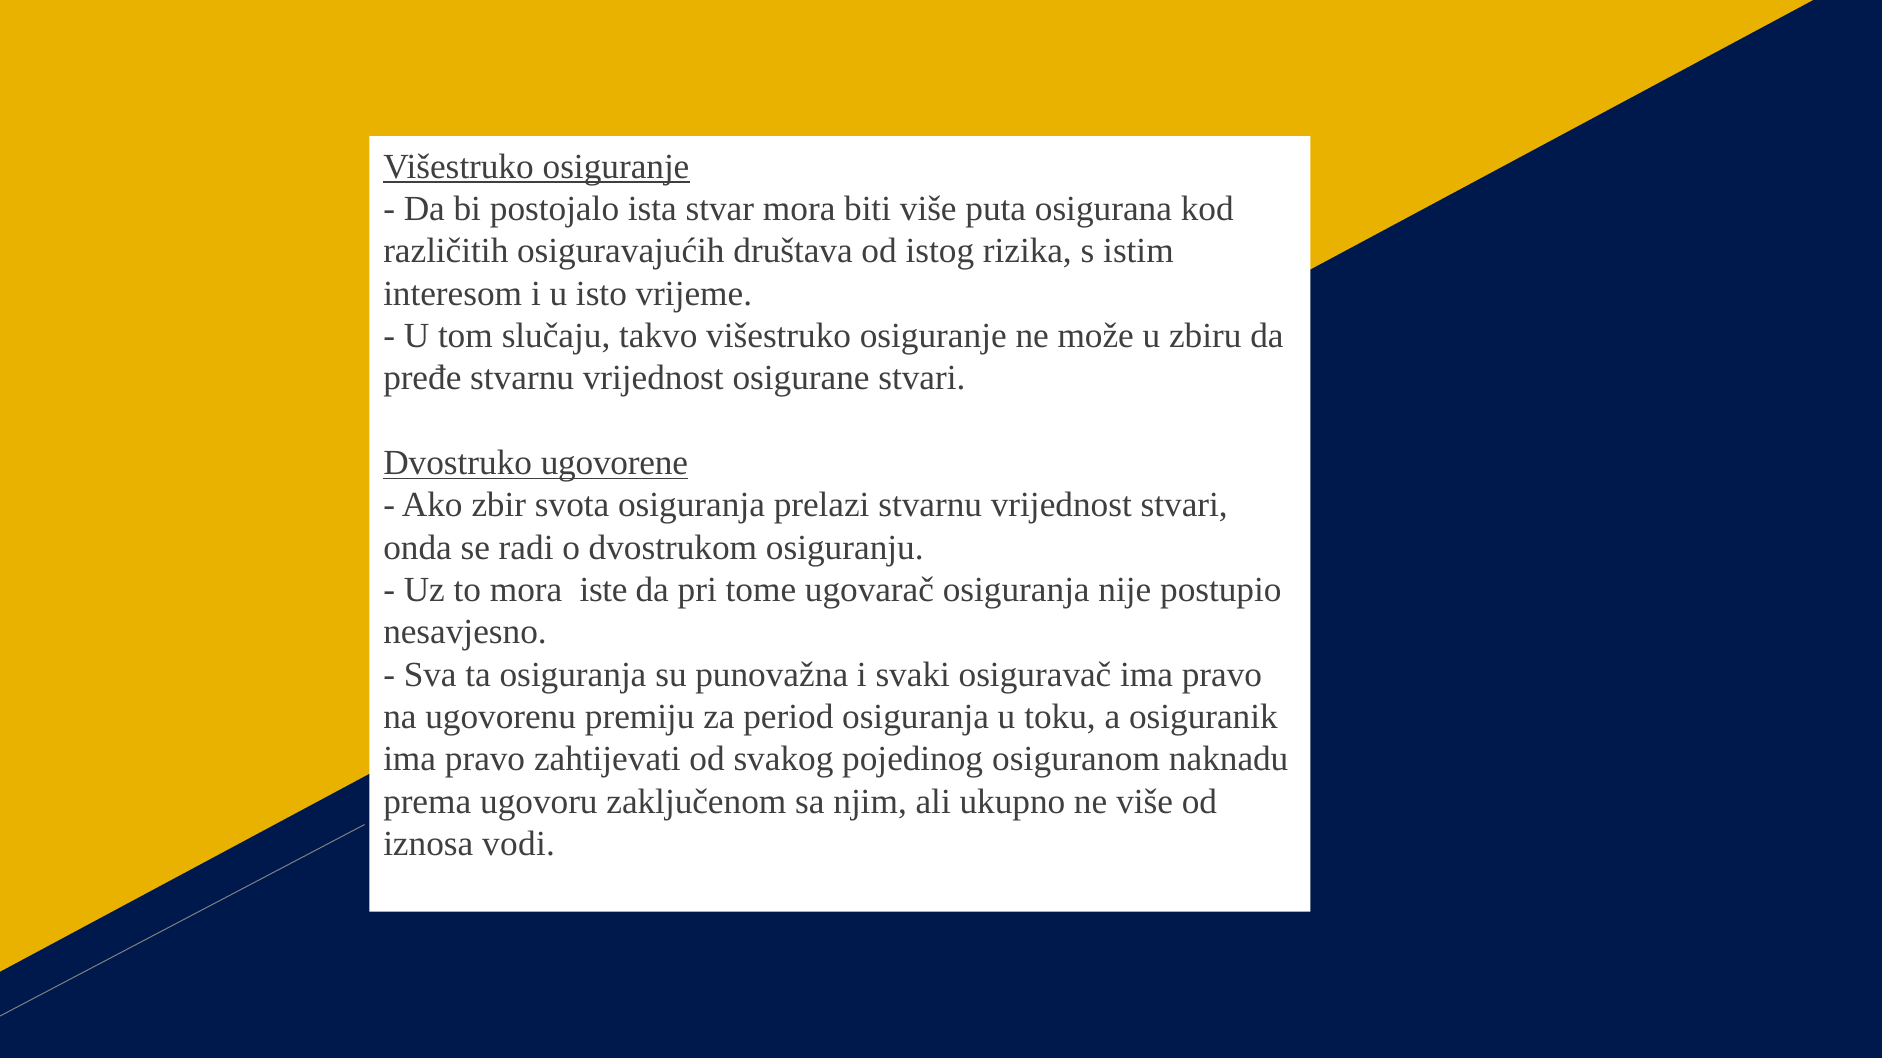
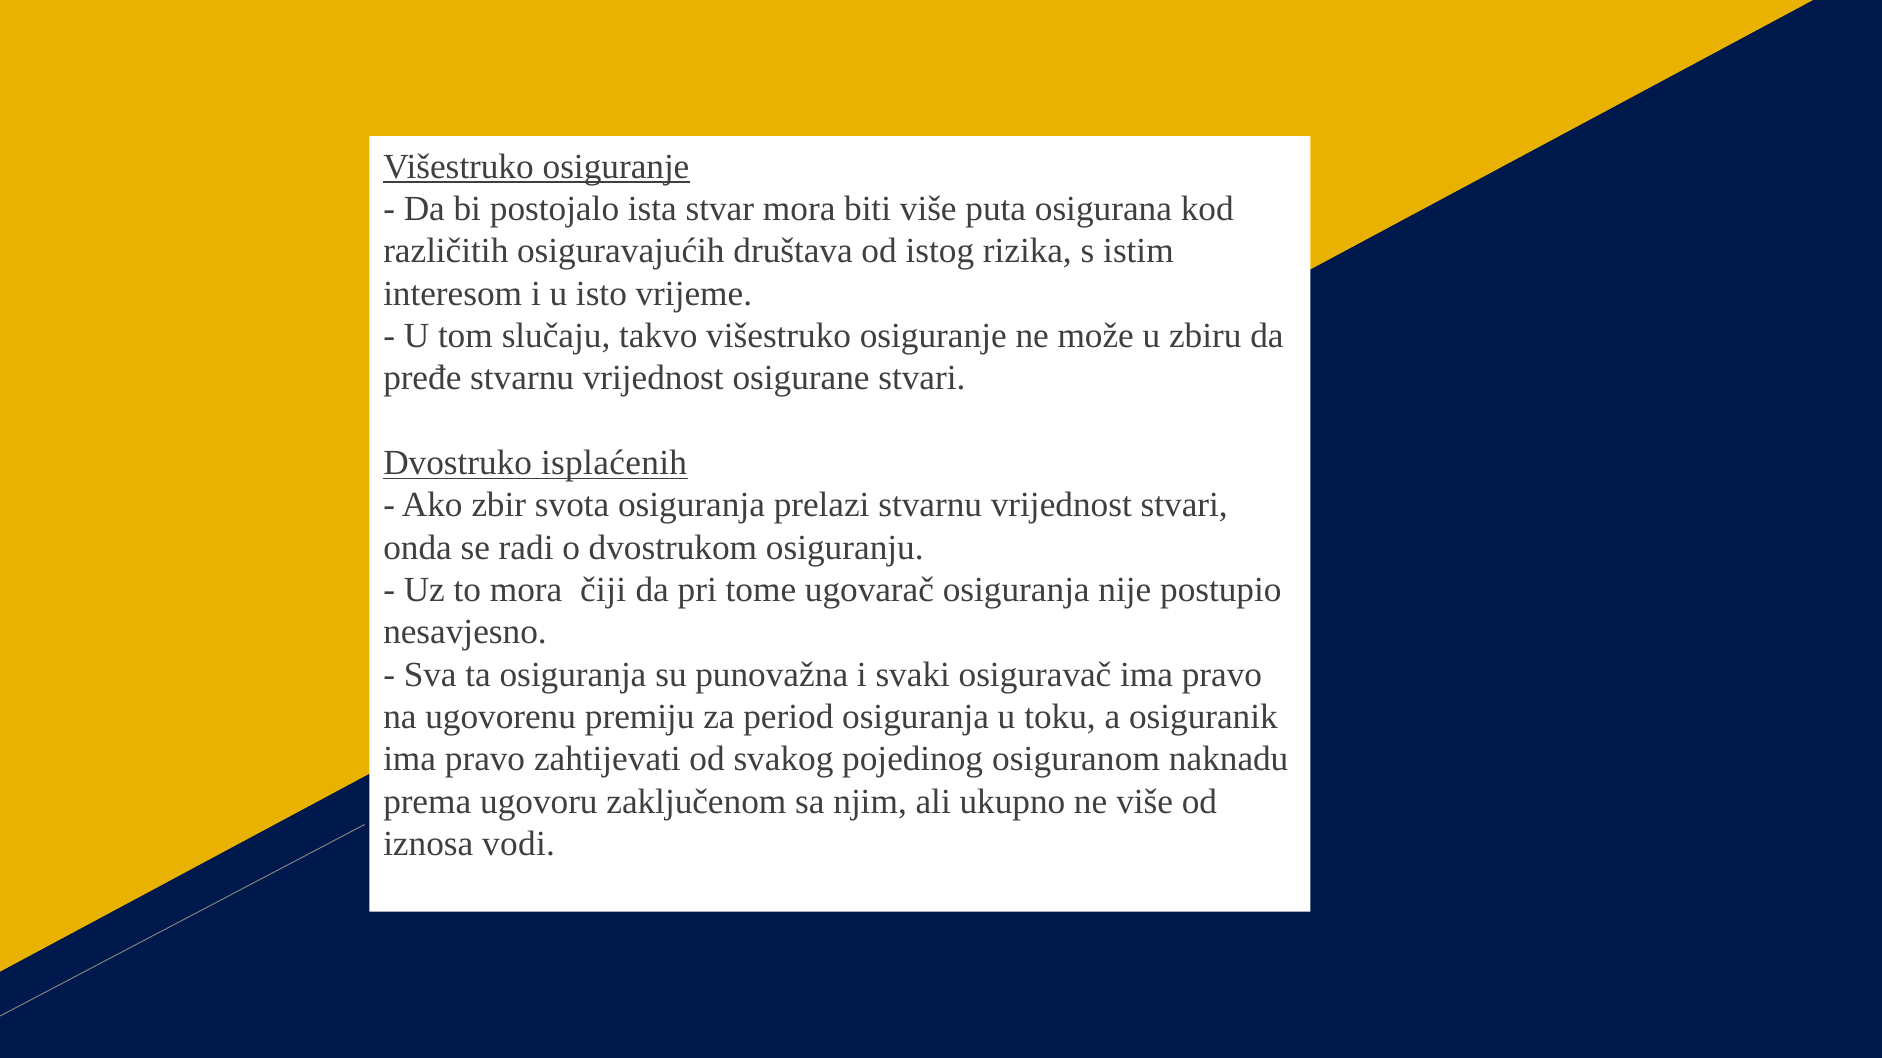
ugovorene: ugovorene -> isplaćenih (614, 463)
iste: iste -> čiji (603, 590)
